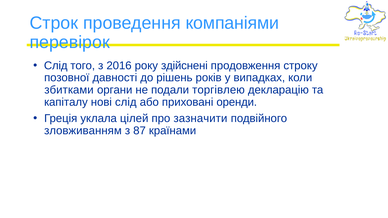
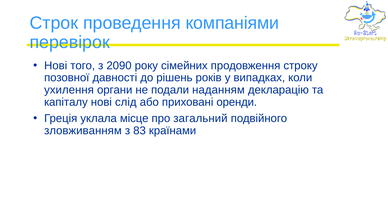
Слід: Слід -> Нові (56, 66)
2016: 2016 -> 2090 (119, 66)
здійснені: здійснені -> сімейних (184, 66)
збитками: збитками -> ухилення (69, 90)
торгівлею: торгівлею -> наданням (218, 90)
цілей: цілей -> місце (134, 119)
зазначити: зазначити -> загальний (200, 119)
87: 87 -> 83 (140, 131)
